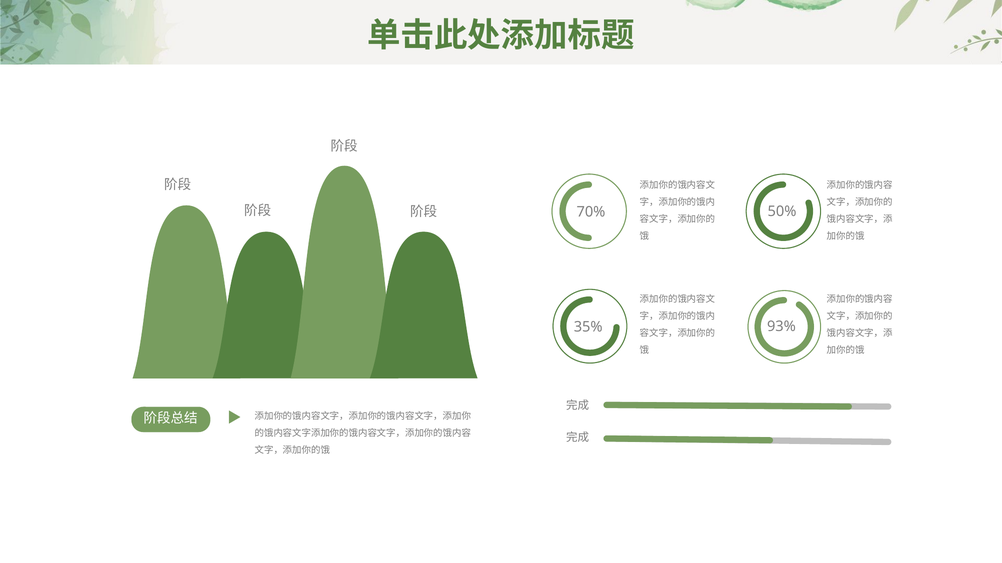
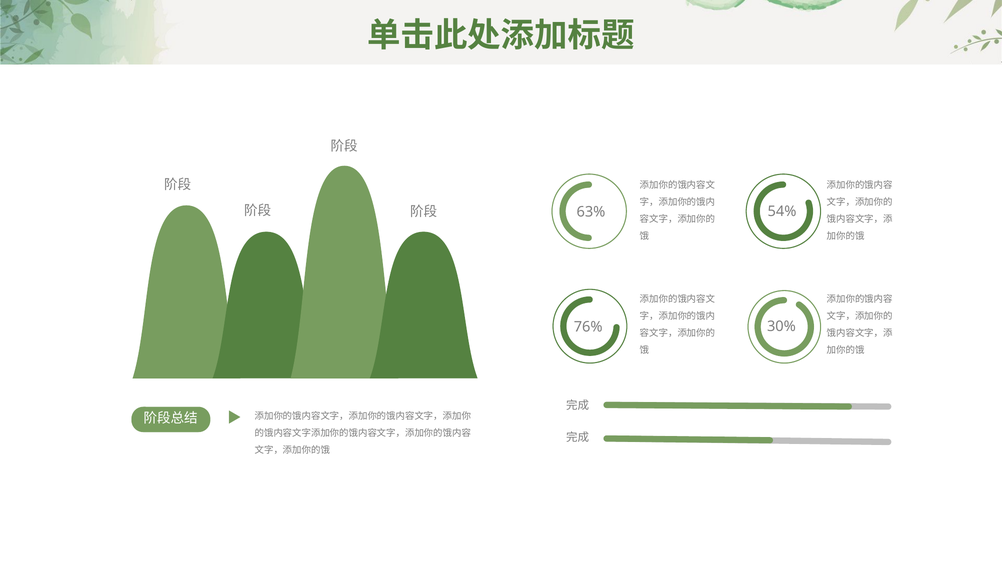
70%: 70% -> 63% (591, 212)
50%: 50% -> 54% (782, 212)
93%: 93% -> 30% (781, 327)
35%: 35% -> 76% (588, 327)
